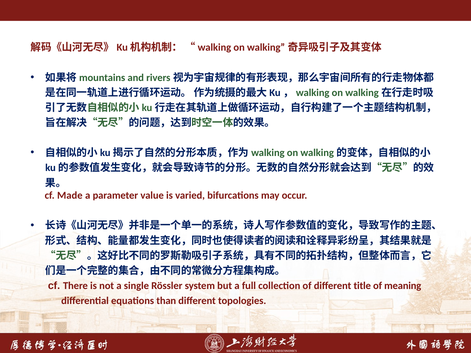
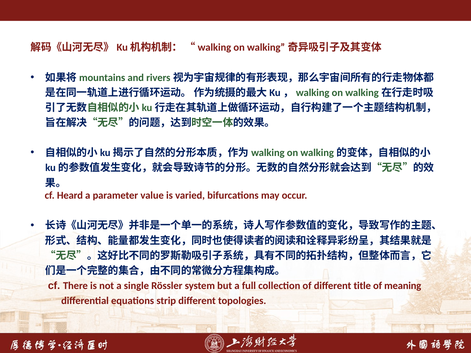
Made: Made -> Heard (70, 196)
than: than -> strip (166, 301)
